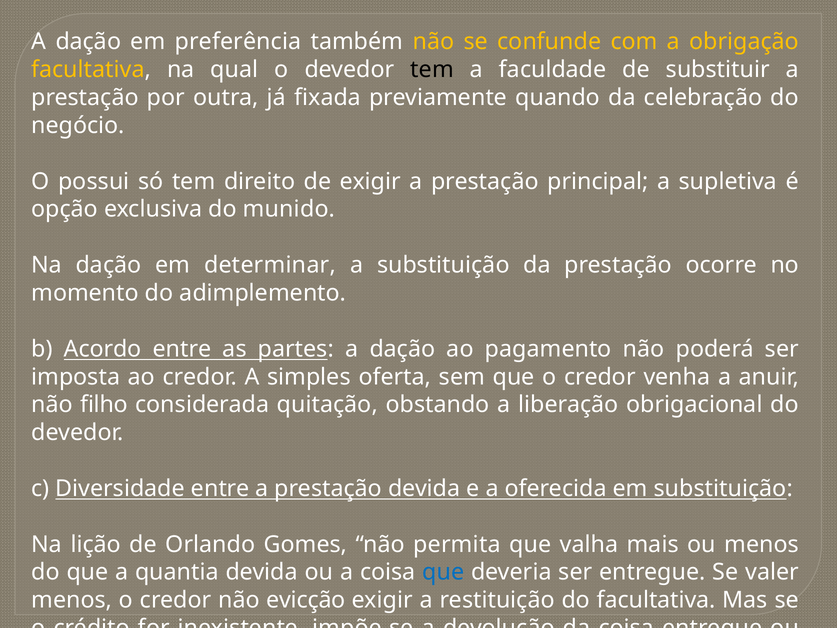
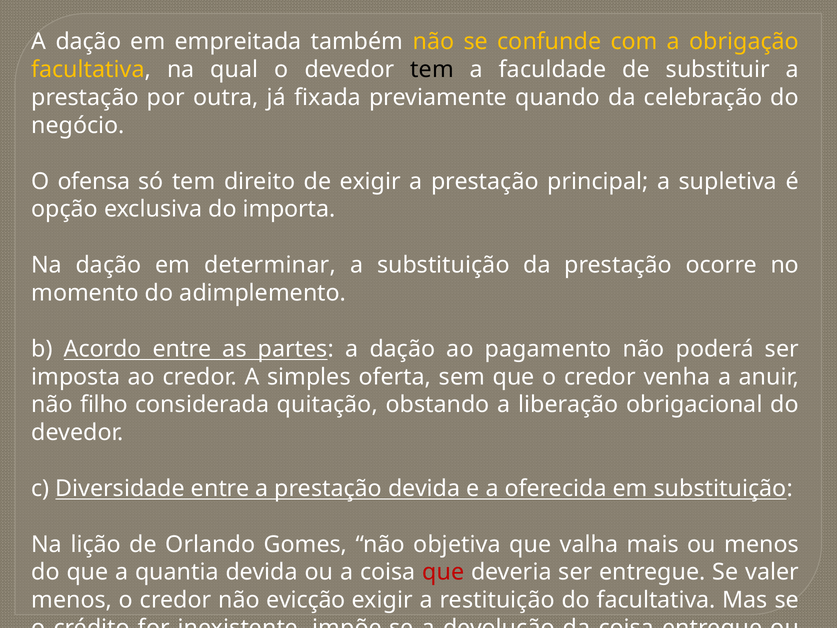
preferência: preferência -> empreitada (238, 42)
possui: possui -> ofensa (94, 181)
munido: munido -> importa (289, 209)
permita: permita -> objetiva (457, 544)
que colour: blue -> red (443, 572)
